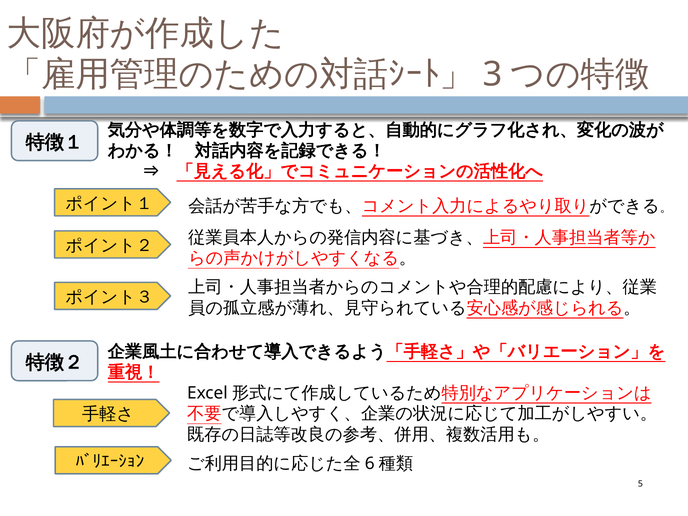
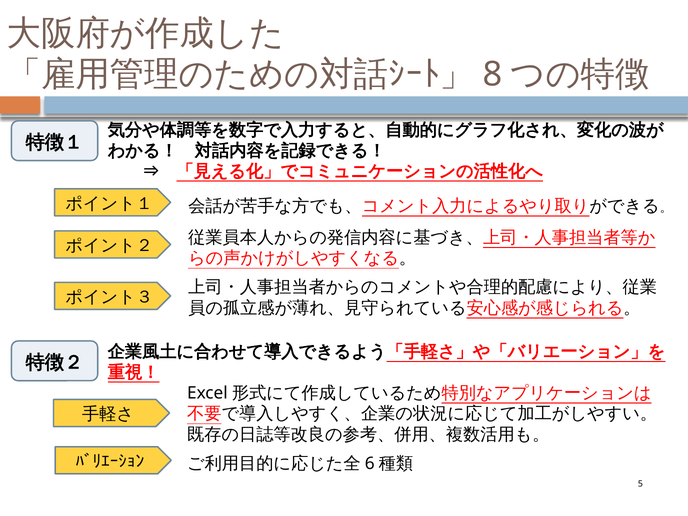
3: 3 -> 8 (492, 74)
